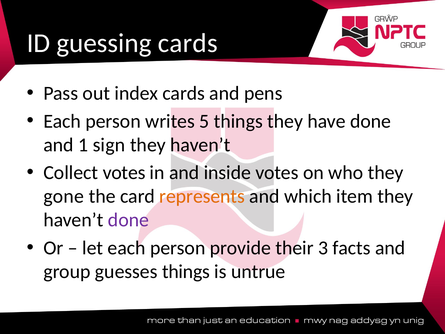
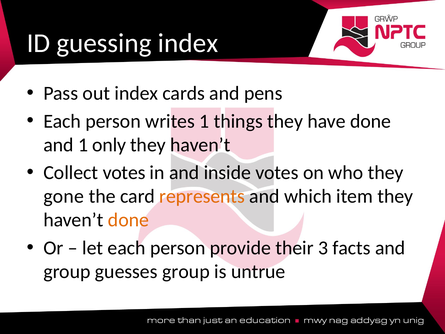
guessing cards: cards -> index (188, 43)
writes 5: 5 -> 1 (204, 121)
sign: sign -> only (109, 145)
done colour: purple -> orange (128, 220)
guesses things: things -> group (186, 271)
